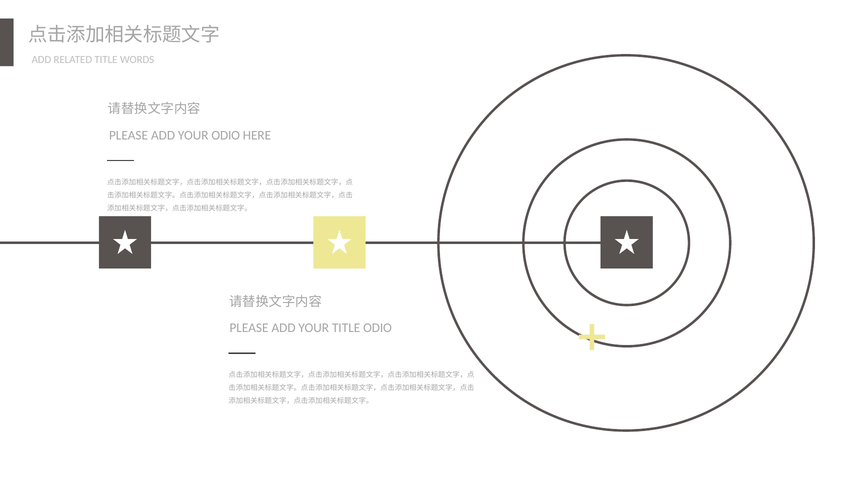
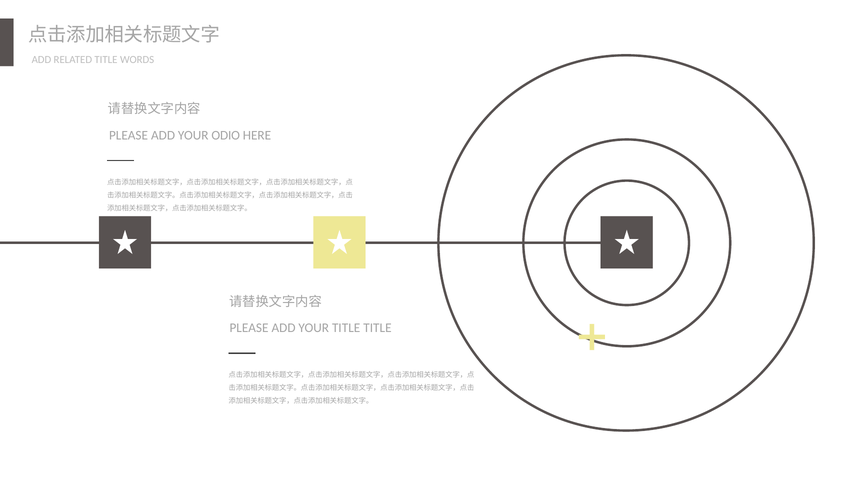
TITLE ODIO: ODIO -> TITLE (377, 328)
